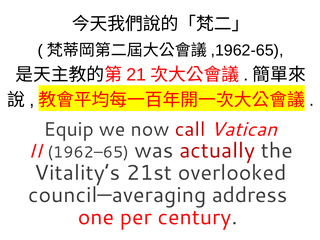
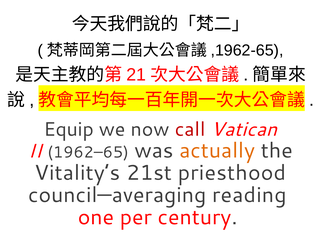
actually colour: red -> orange (217, 151)
overlooked: overlooked -> priesthood (232, 173)
address: address -> reading (249, 195)
